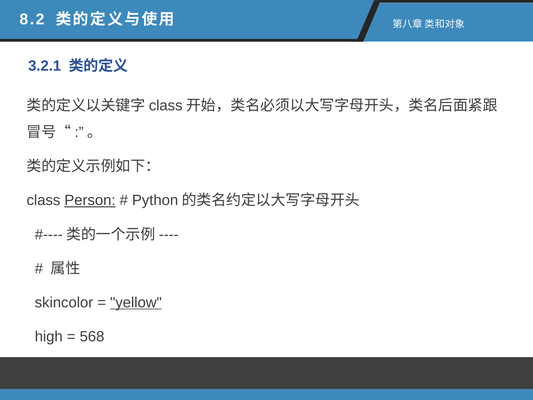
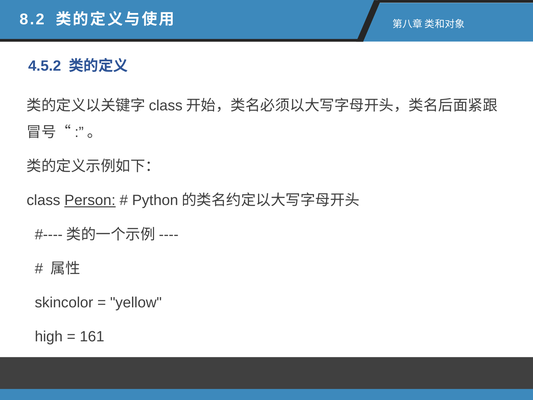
3.2.1: 3.2.1 -> 4.5.2 (45, 66)
yellow underline: present -> none (136, 302)
568: 568 -> 161 (92, 337)
